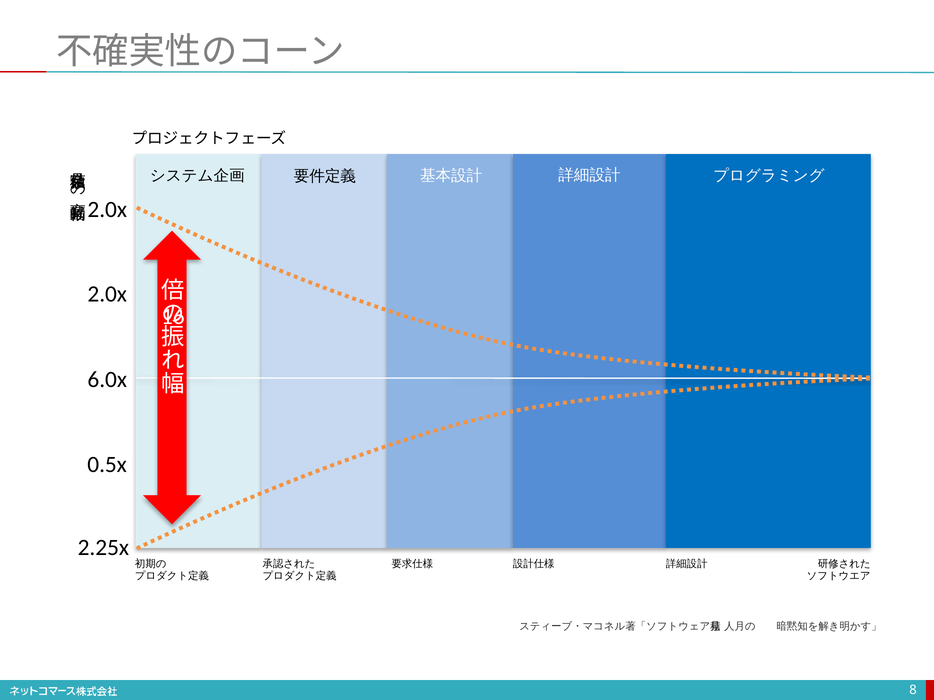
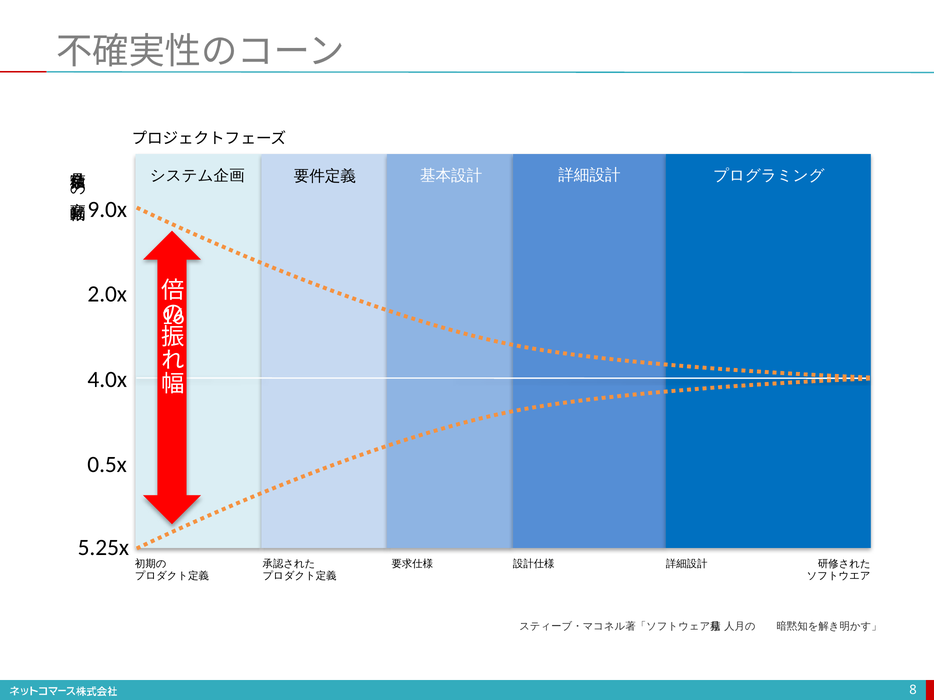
2.0x: 2.0x -> 9.0x (107, 210)
6.0x: 6.0x -> 4.0x (107, 380)
2.25x: 2.25x -> 5.25x (103, 548)
